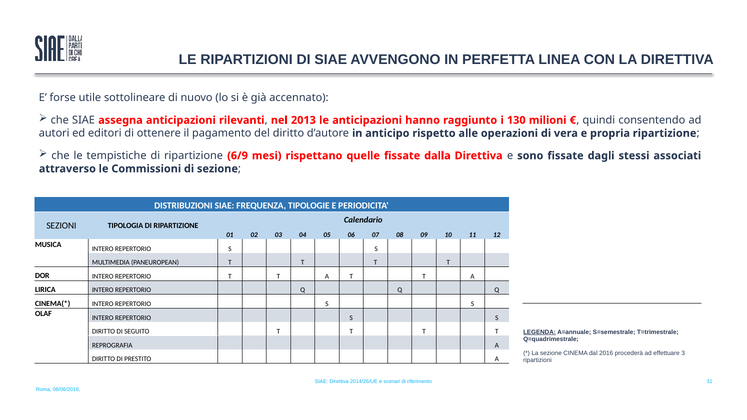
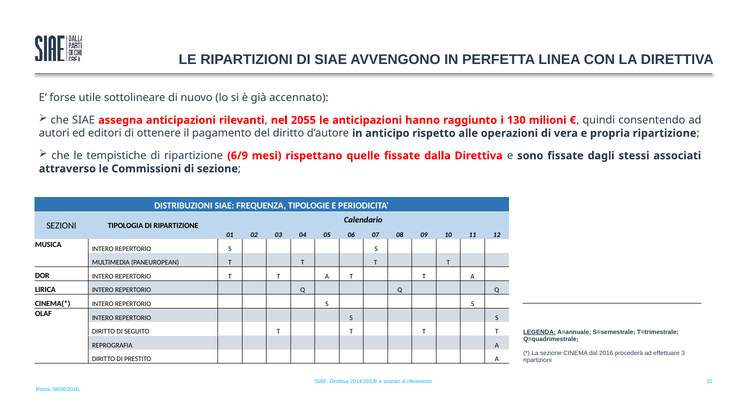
2013: 2013 -> 2055 (303, 120)
